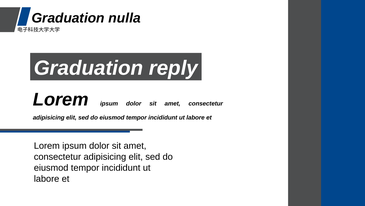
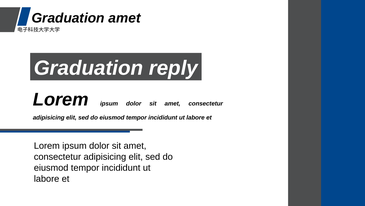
Graduation nulla: nulla -> amet (125, 18)
